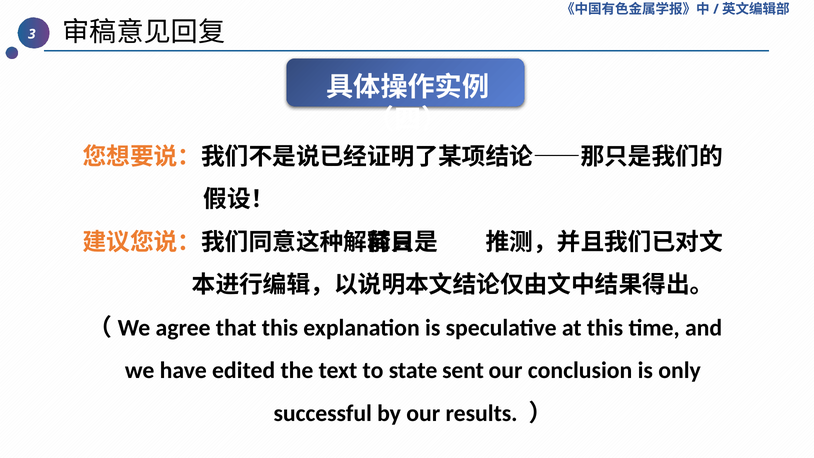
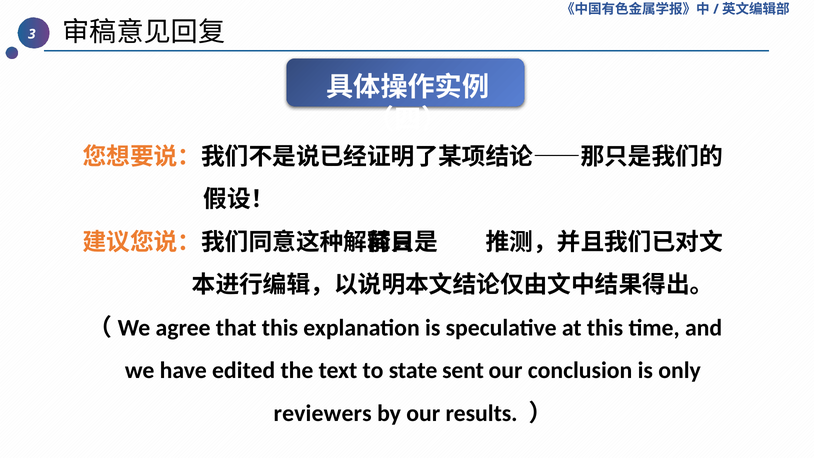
successful: successful -> reviewers (323, 413)
